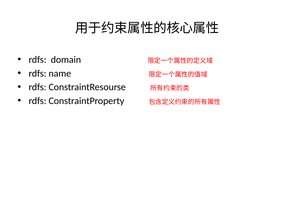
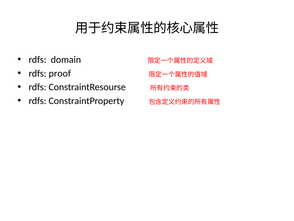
name: name -> proof (60, 73)
